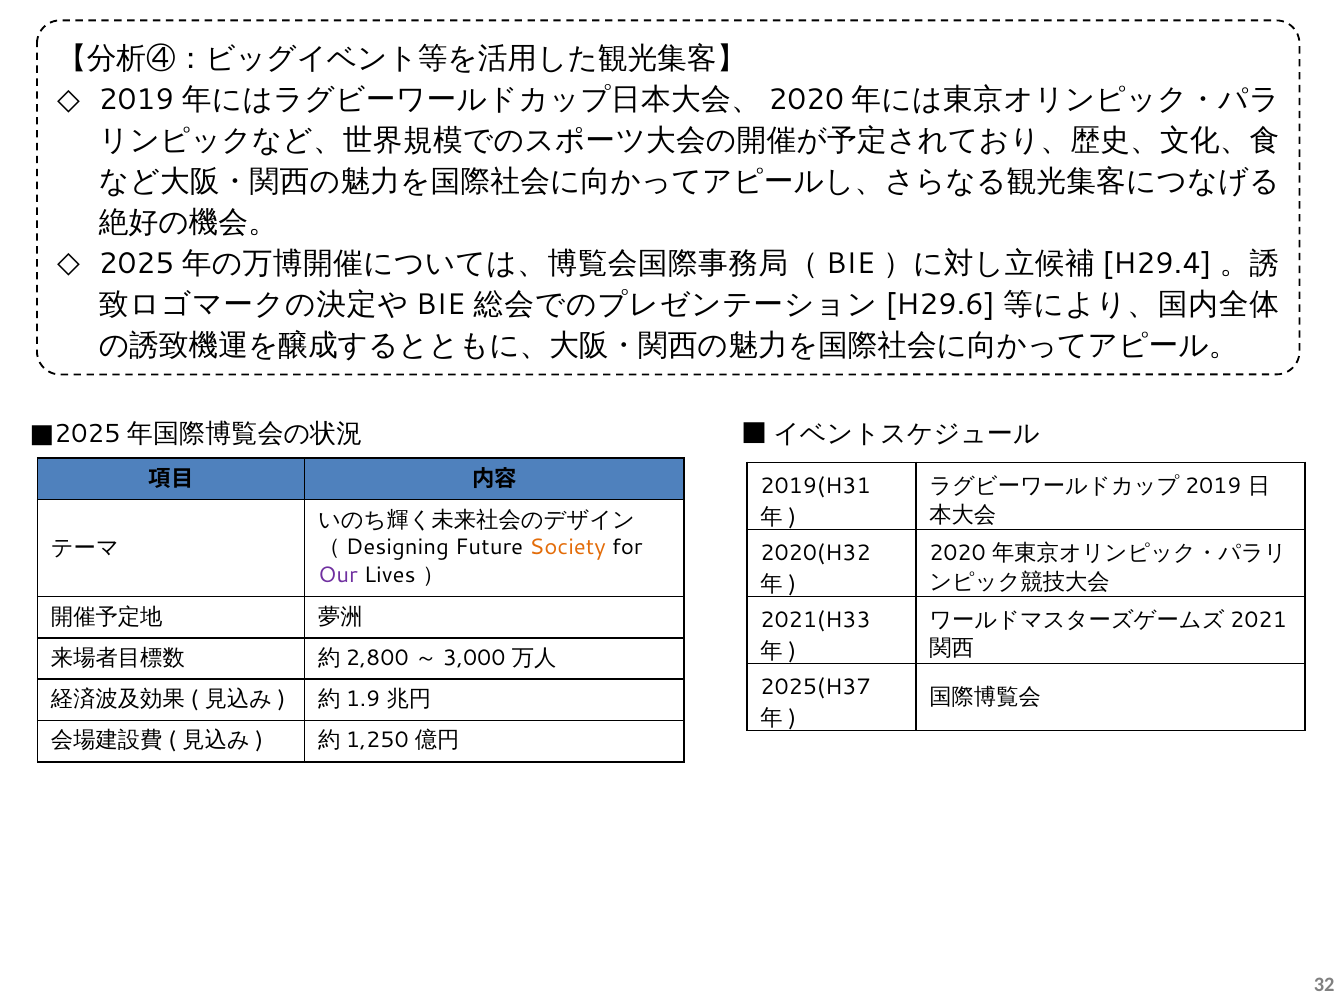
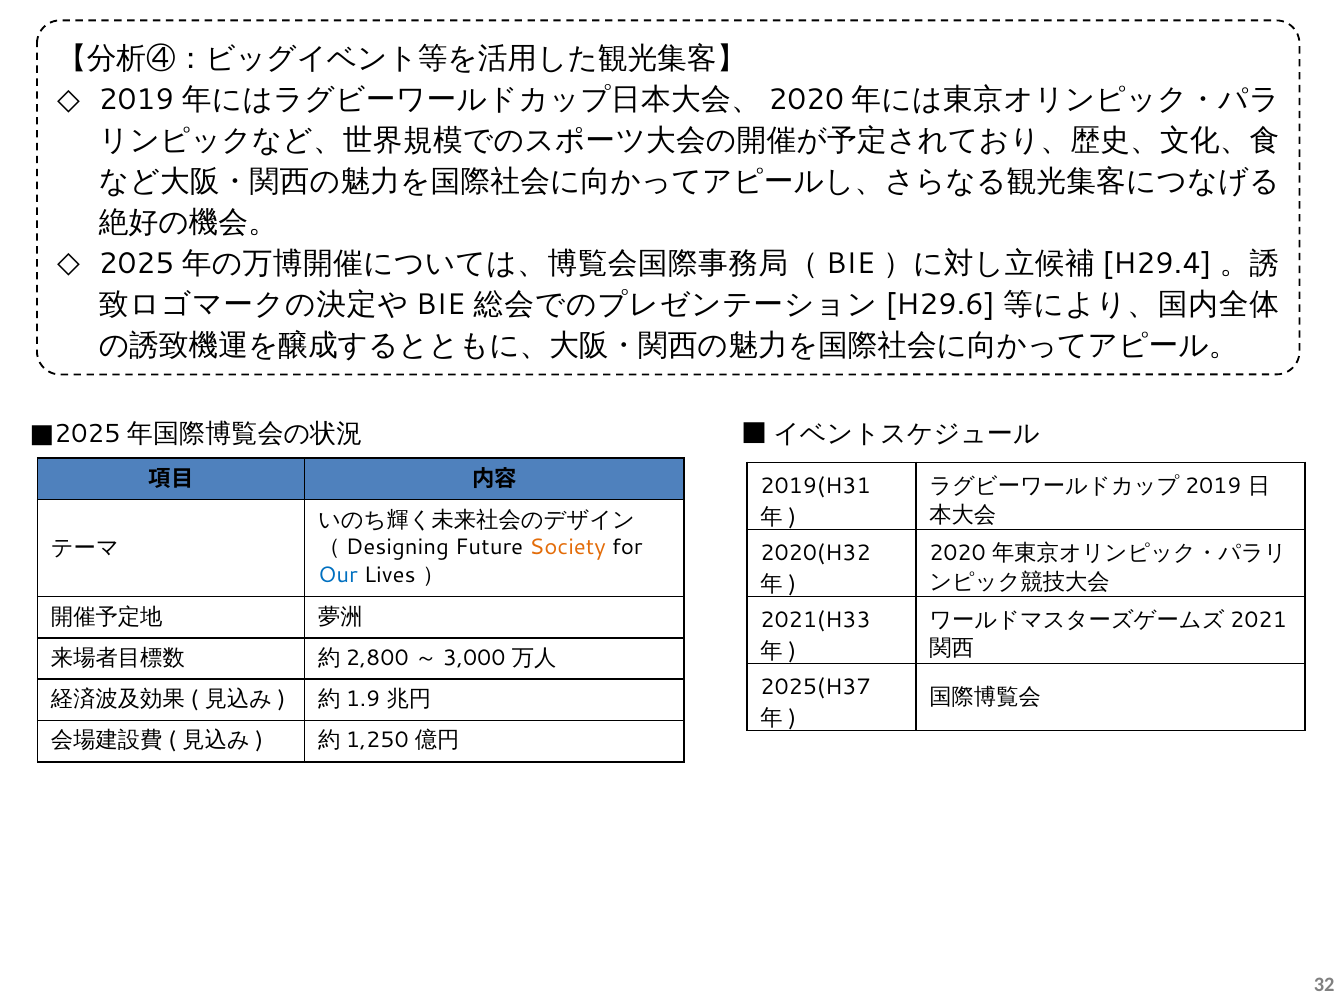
Our colour: purple -> blue (338, 575)
